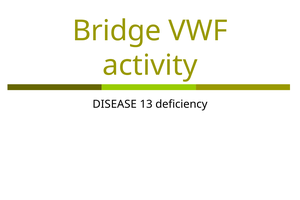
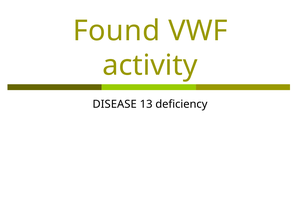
Bridge: Bridge -> Found (116, 31)
